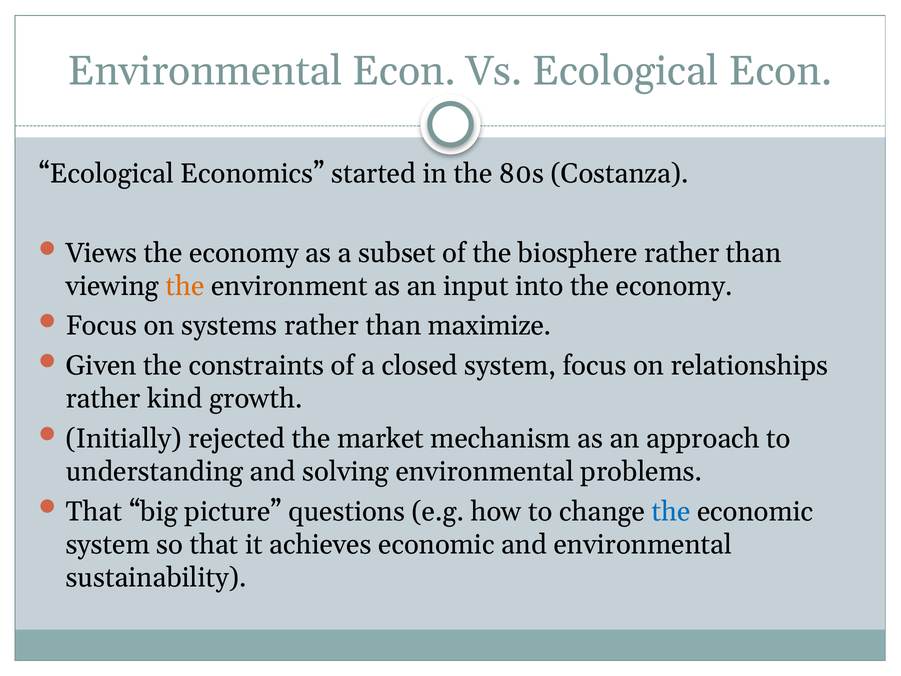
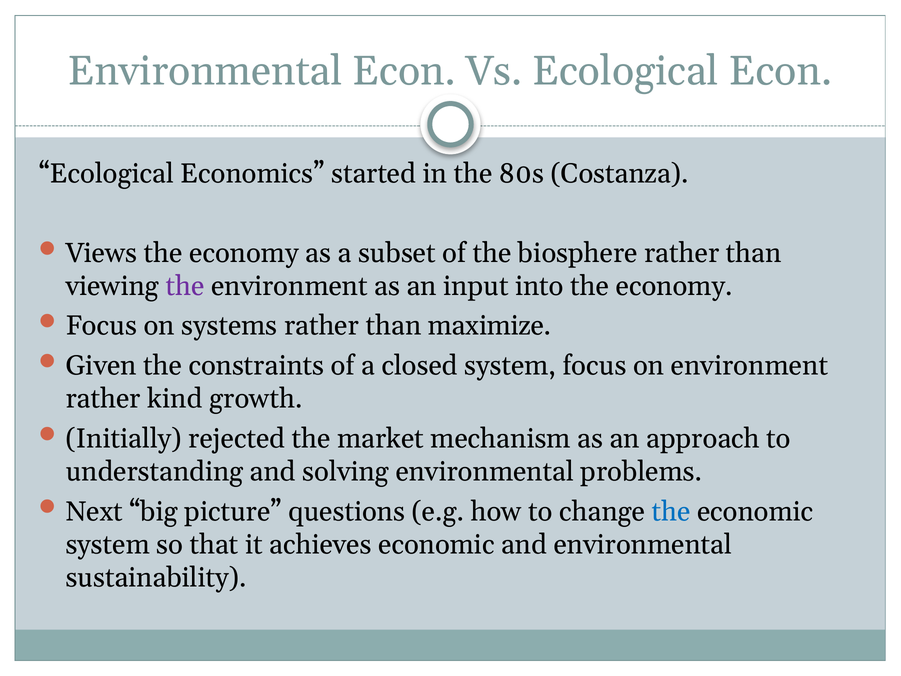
the colour: orange -> purple (185, 286)
on relationships: relationships -> environment (749, 366)
That: That -> Next (94, 511)
